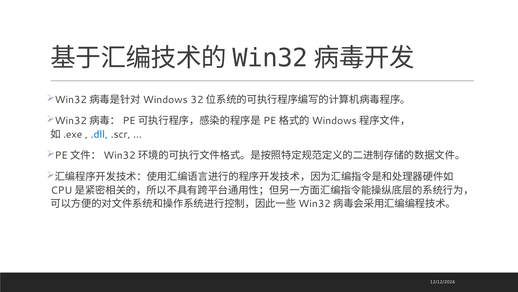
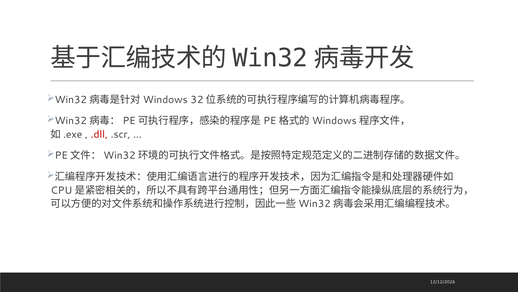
.dll colour: blue -> red (99, 134)
